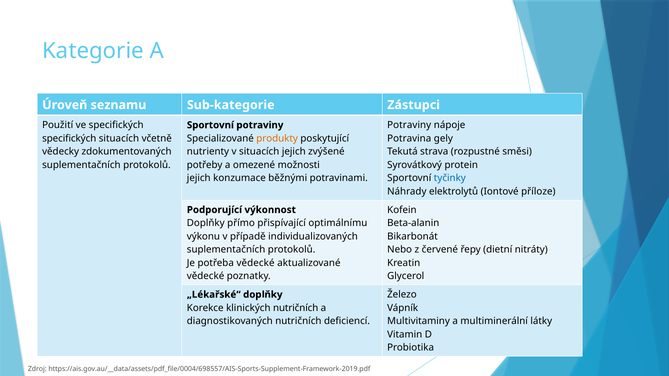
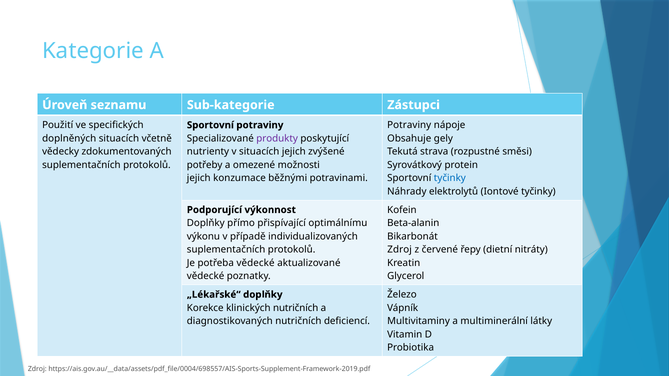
specifických: specifických -> doplněných (69, 138)
produkty colour: orange -> purple (277, 138)
Potravina: Potravina -> Obsahuje (409, 138)
Iontové příloze: příloze -> tyčinky (538, 192)
Nebo: Nebo -> Zdroj (400, 250)
